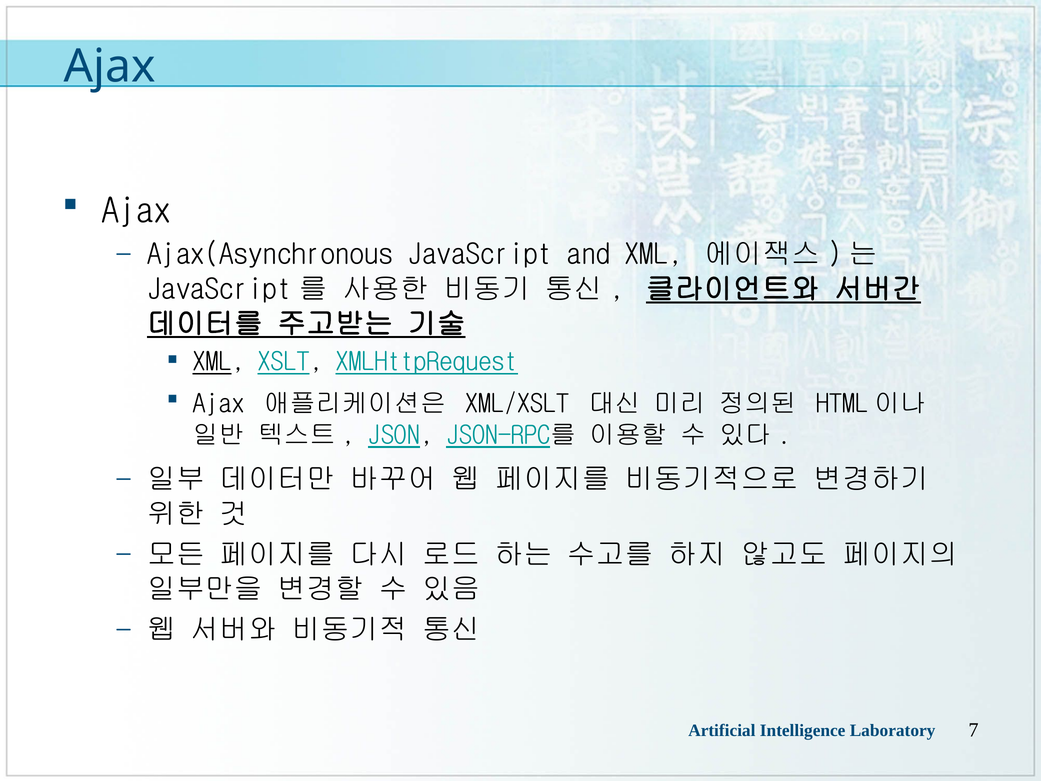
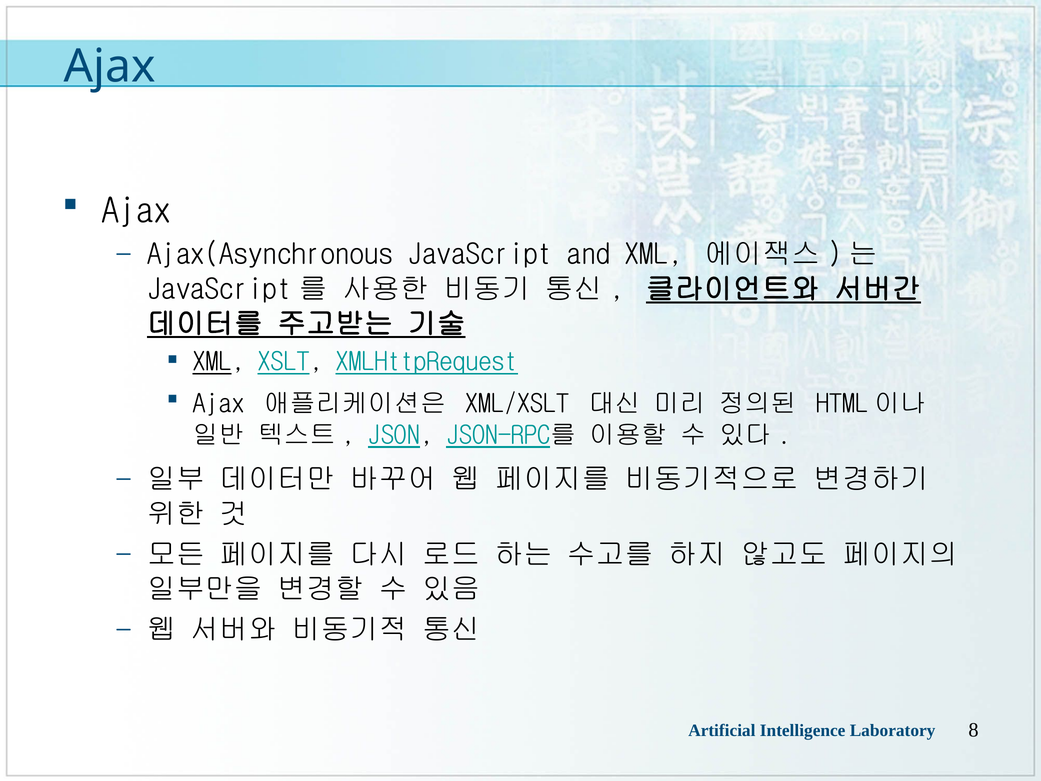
7: 7 -> 8 (974, 730)
